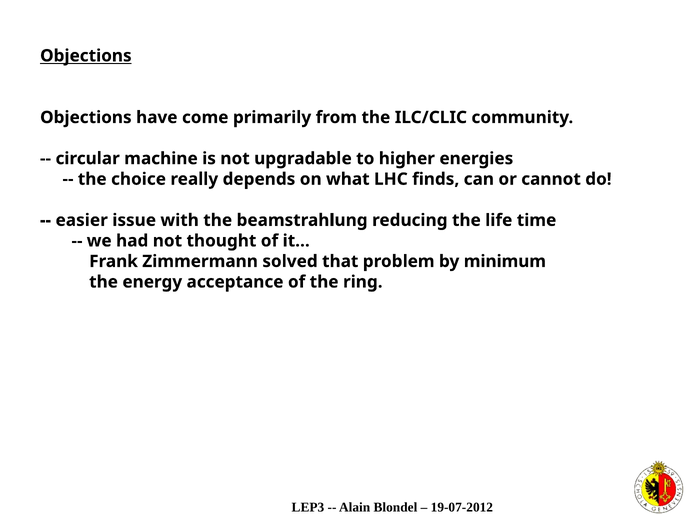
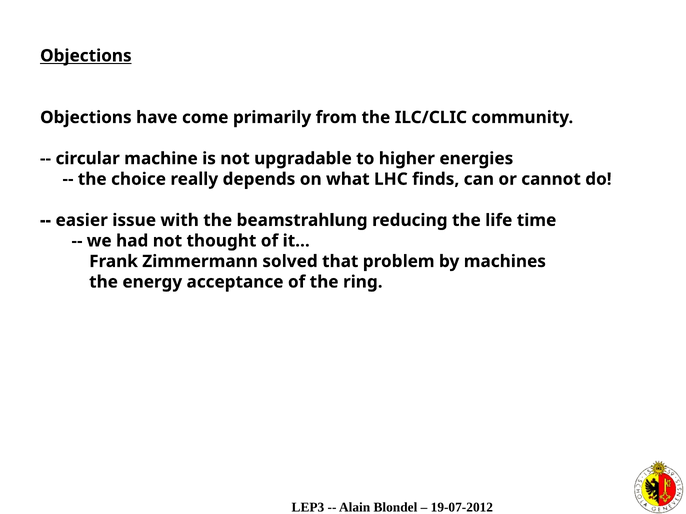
minimum: minimum -> machines (505, 262)
